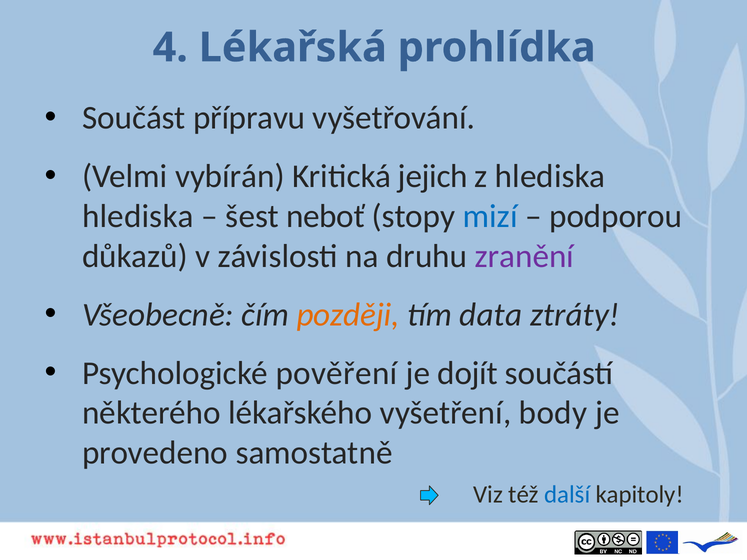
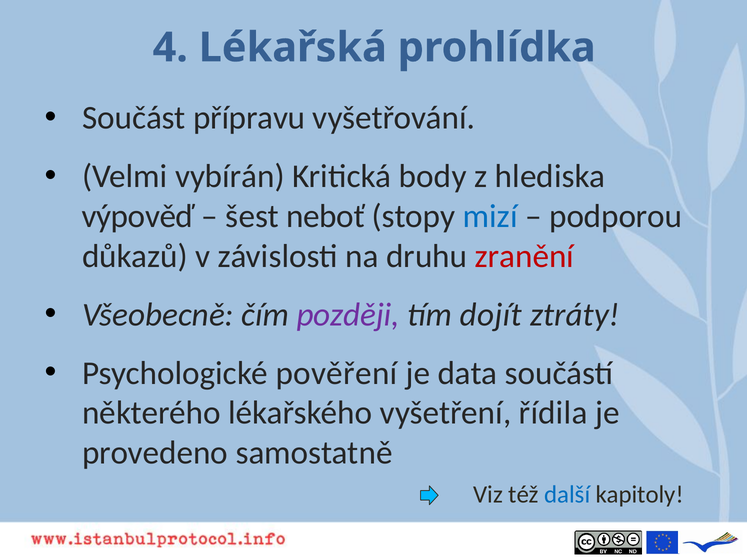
jejich: jejich -> body (433, 177)
hlediska: hlediska -> výpověď (138, 216)
zranění colour: purple -> red (524, 256)
později colour: orange -> purple (348, 315)
data: data -> dojít (491, 315)
dojít: dojít -> data (468, 373)
body: body -> řídila (553, 413)
